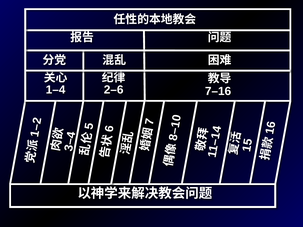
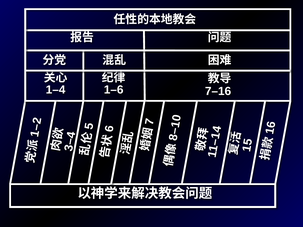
2–6: 2–6 -> 1–6 (114, 90)
